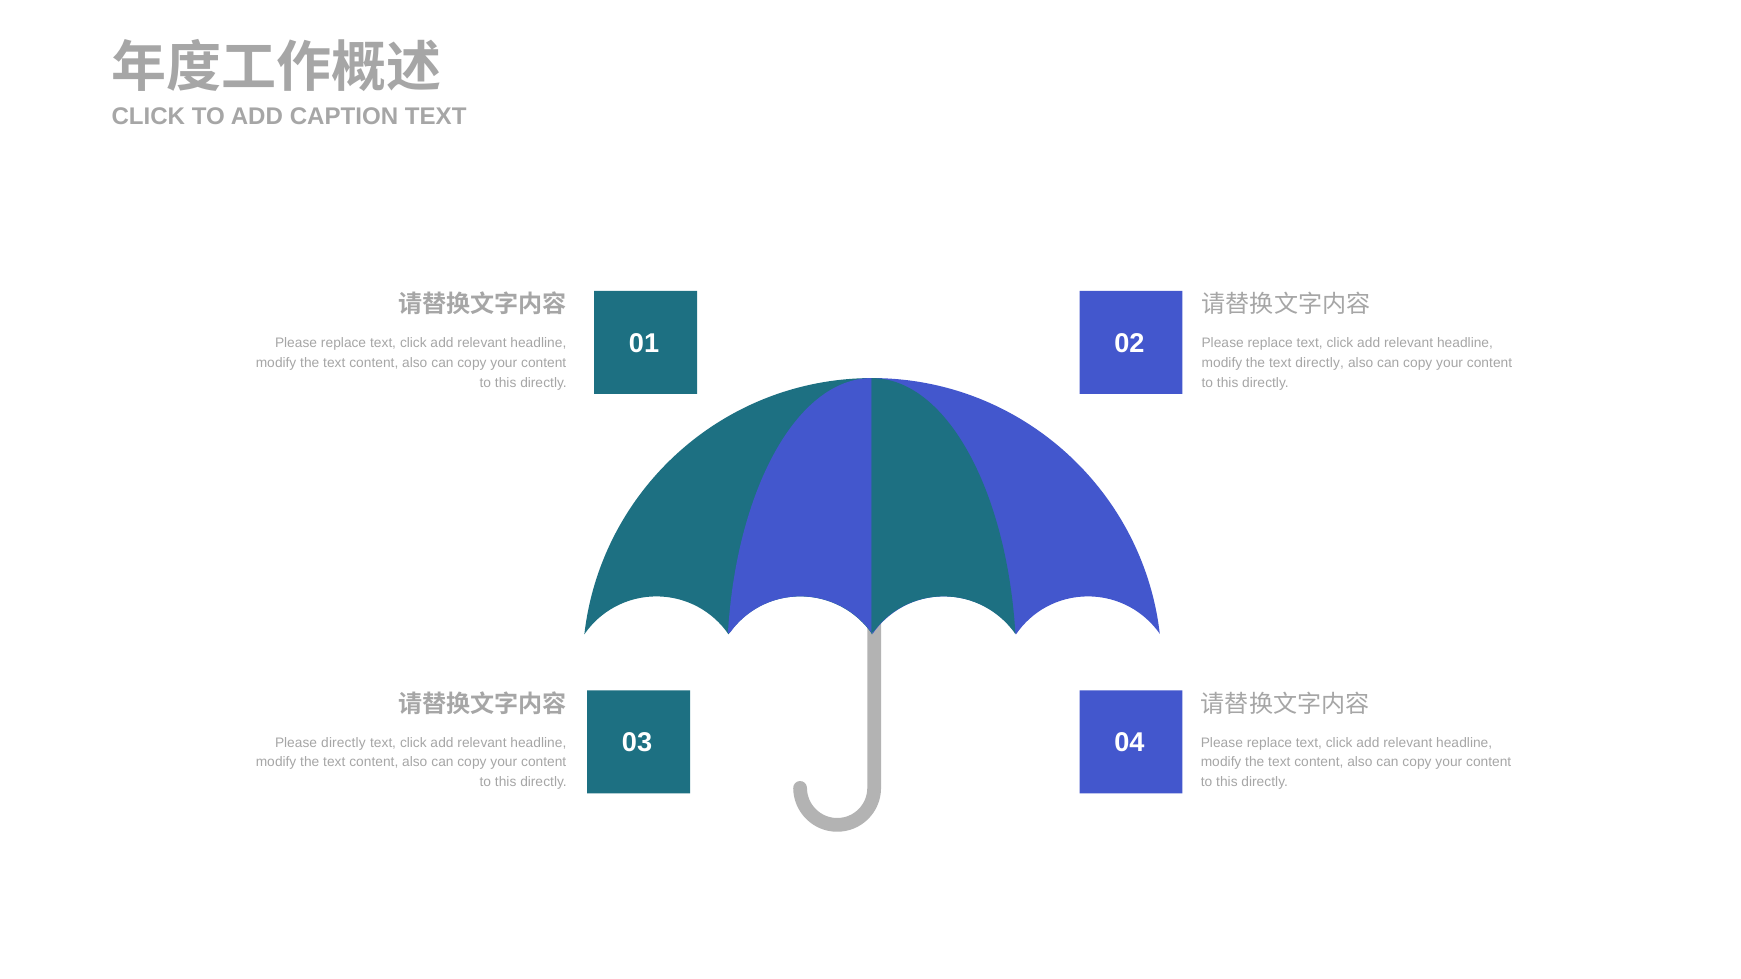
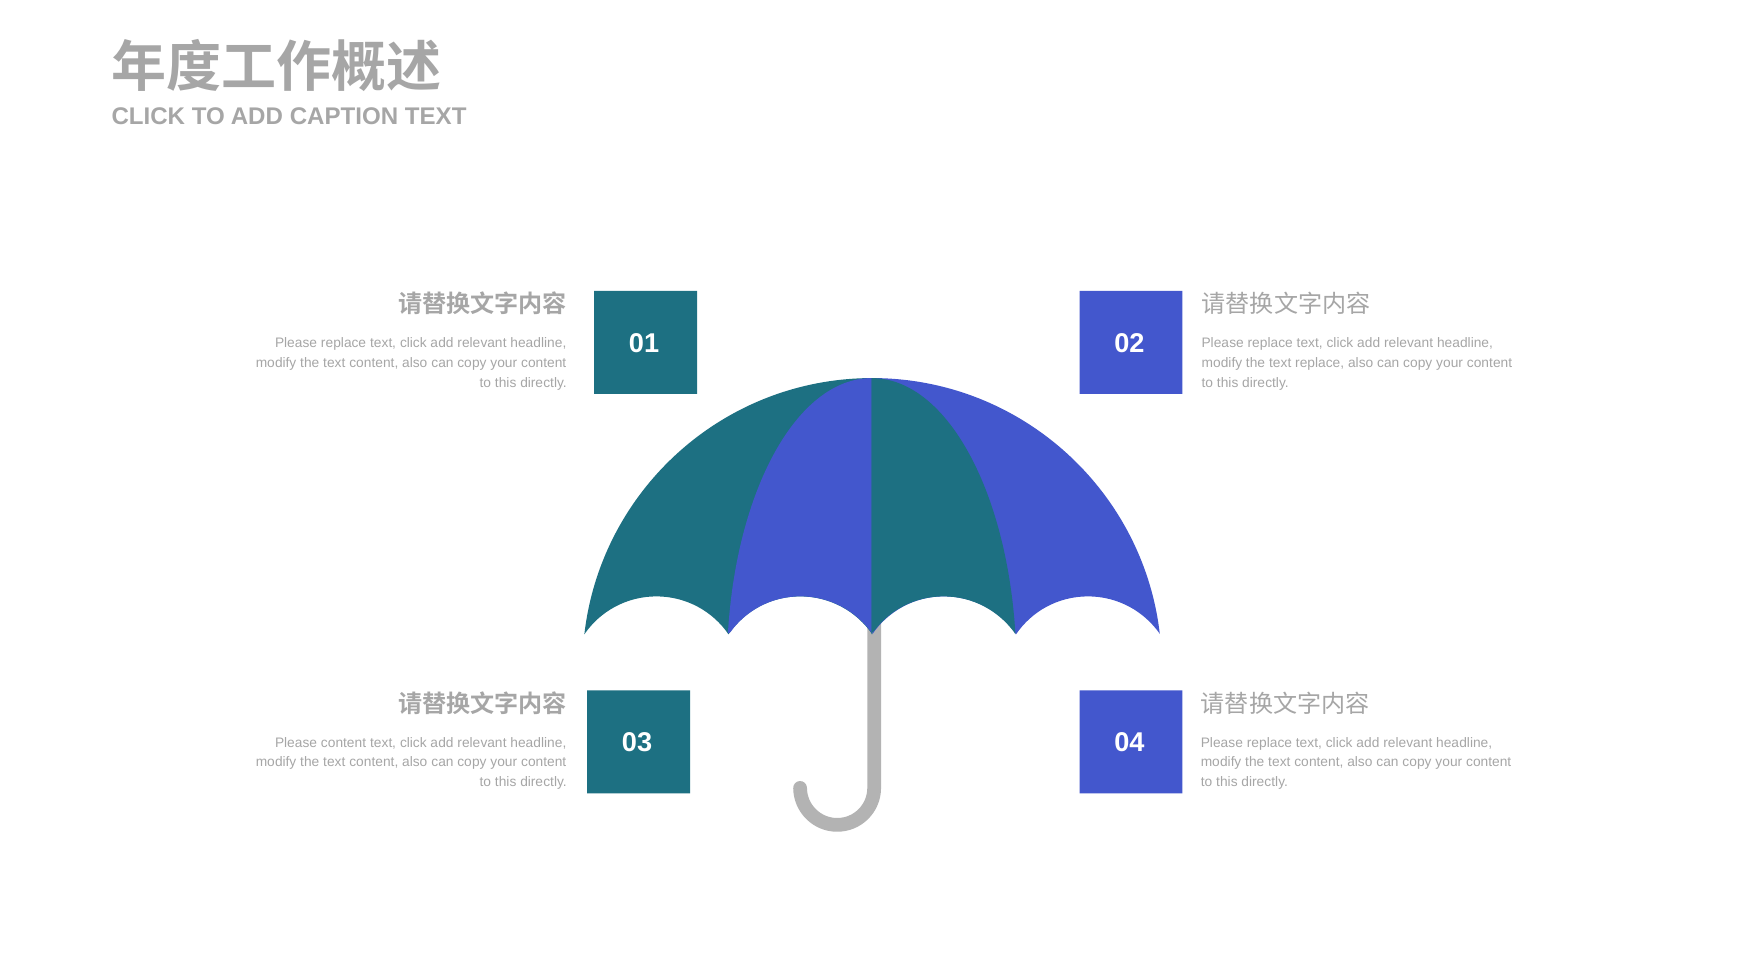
text directly: directly -> replace (1320, 363)
Please directly: directly -> content (344, 743)
